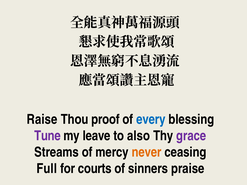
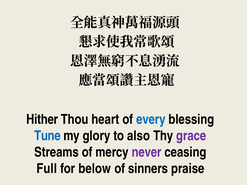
Raise: Raise -> Hither (42, 119)
proof: proof -> heart (105, 119)
Tune colour: purple -> blue (47, 136)
leave: leave -> glory (97, 136)
never colour: orange -> purple (147, 152)
courts: courts -> below (95, 169)
